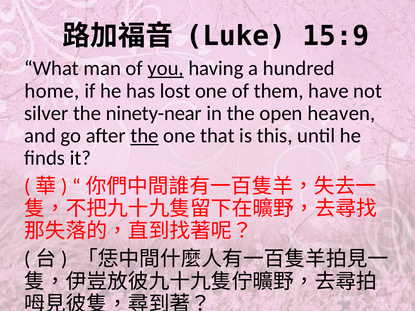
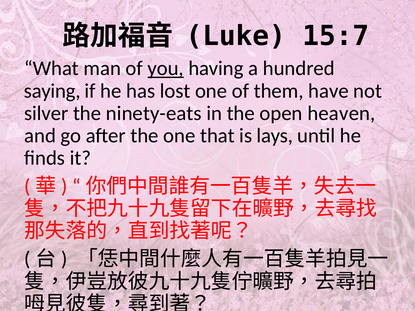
15:9: 15:9 -> 15:7 (336, 36)
home: home -> saying (52, 91)
ninety-near: ninety-near -> ninety-eats (154, 113)
the underline: present -> none (145, 136)
this: this -> lays (275, 136)
